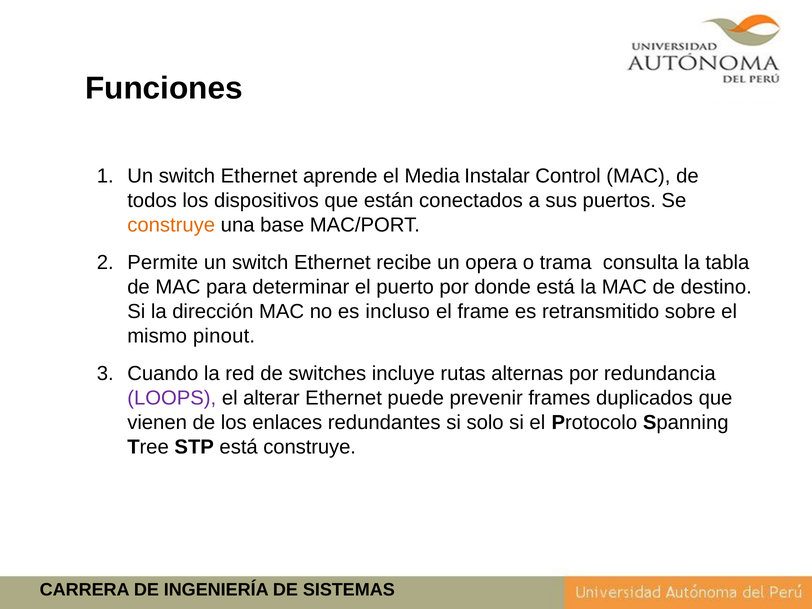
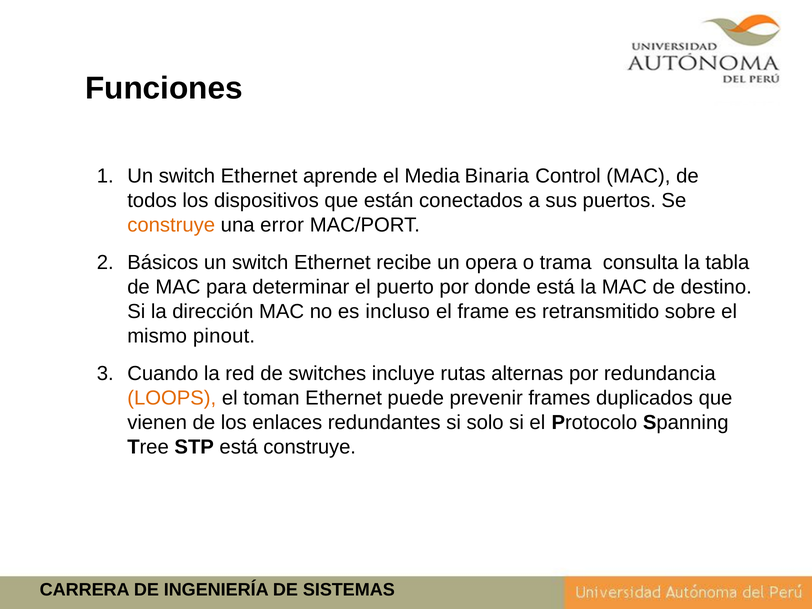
Instalar: Instalar -> Binaria (497, 176)
base: base -> error (282, 225)
Permite: Permite -> Básicos (163, 263)
LOOPS colour: purple -> orange (172, 398)
alterar: alterar -> toman (271, 398)
